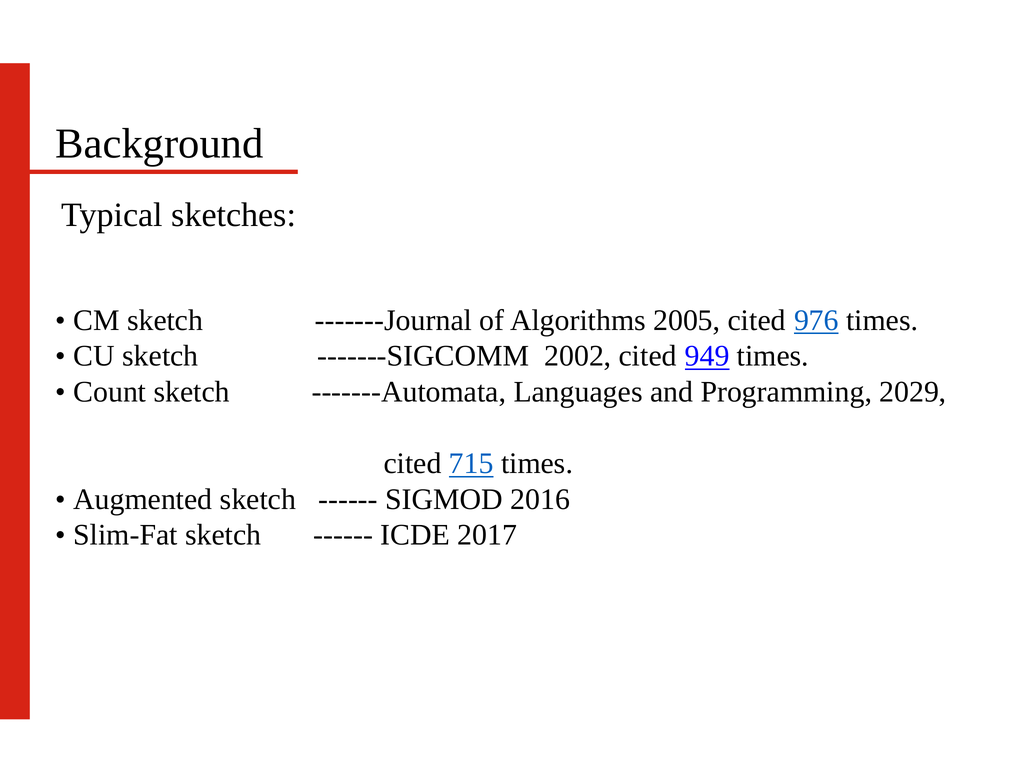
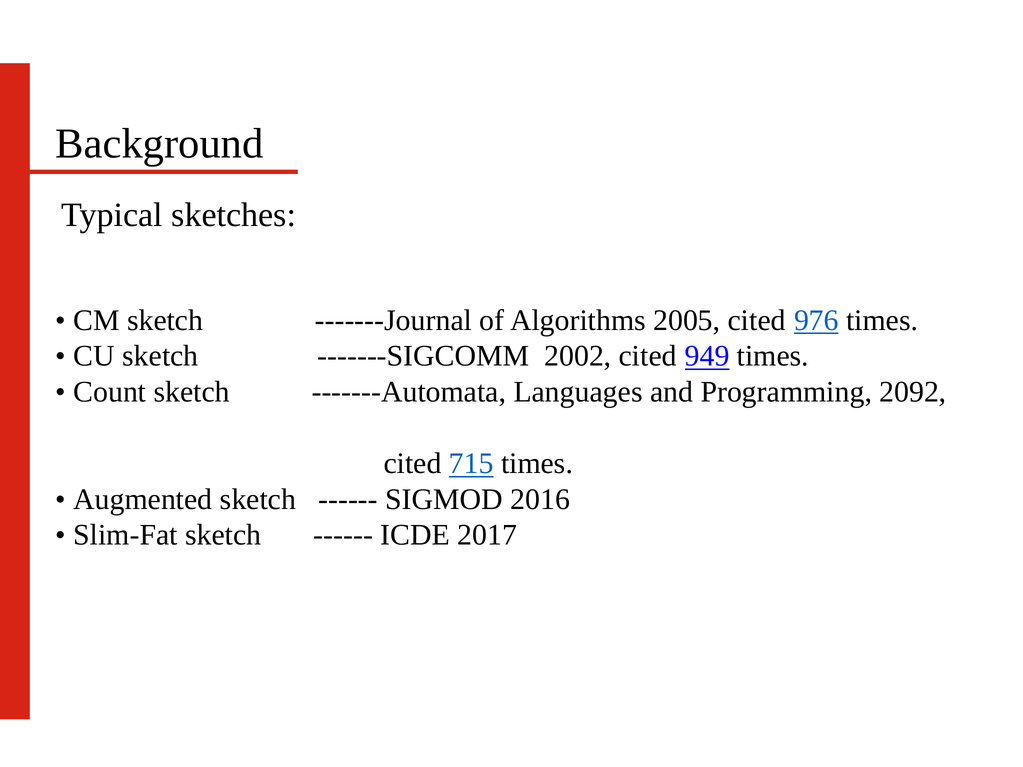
2029: 2029 -> 2092 (913, 392)
